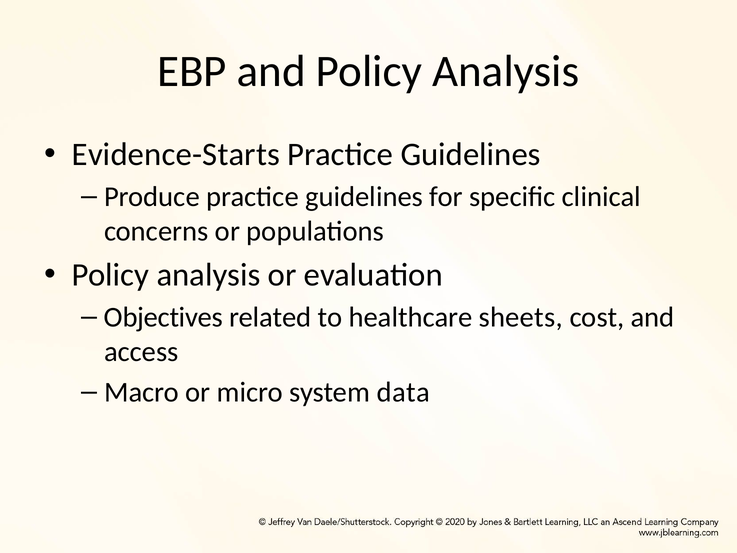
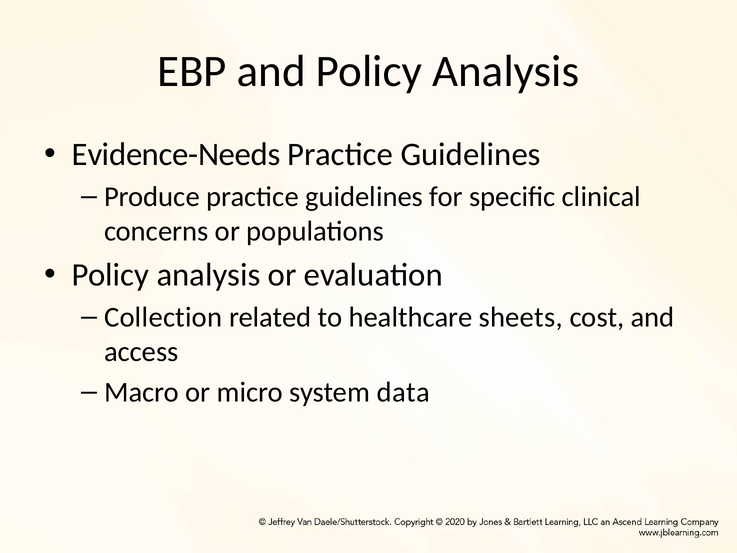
Evidence-Starts: Evidence-Starts -> Evidence-Needs (176, 155)
Objectives: Objectives -> Collection (163, 317)
